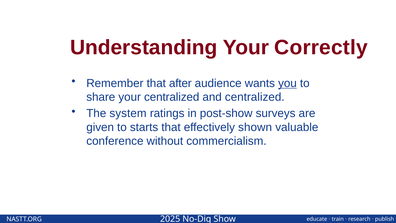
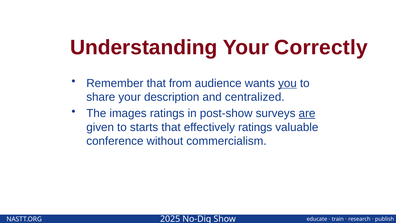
after: after -> from (180, 83)
your centralized: centralized -> description (172, 97)
system: system -> images (128, 113)
are underline: none -> present (307, 113)
effectively shown: shown -> ratings (255, 127)
